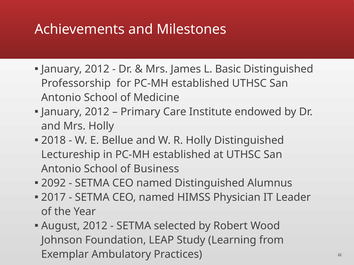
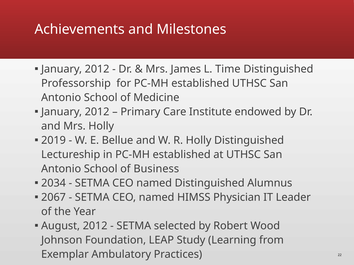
Basic: Basic -> Time (228, 69)
2018: 2018 -> 2019 (54, 141)
2092: 2092 -> 2034 (54, 183)
2017: 2017 -> 2067 (54, 198)
